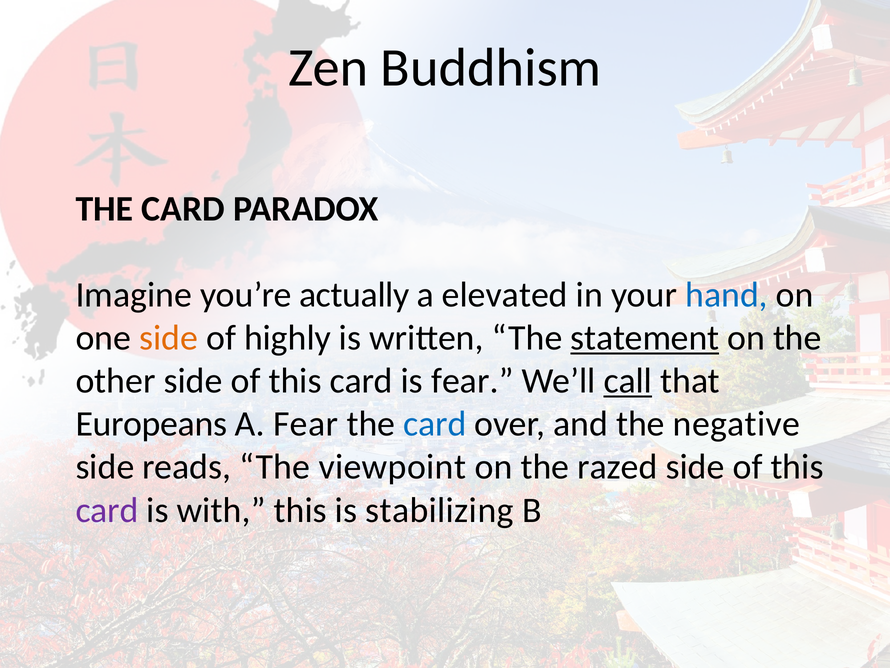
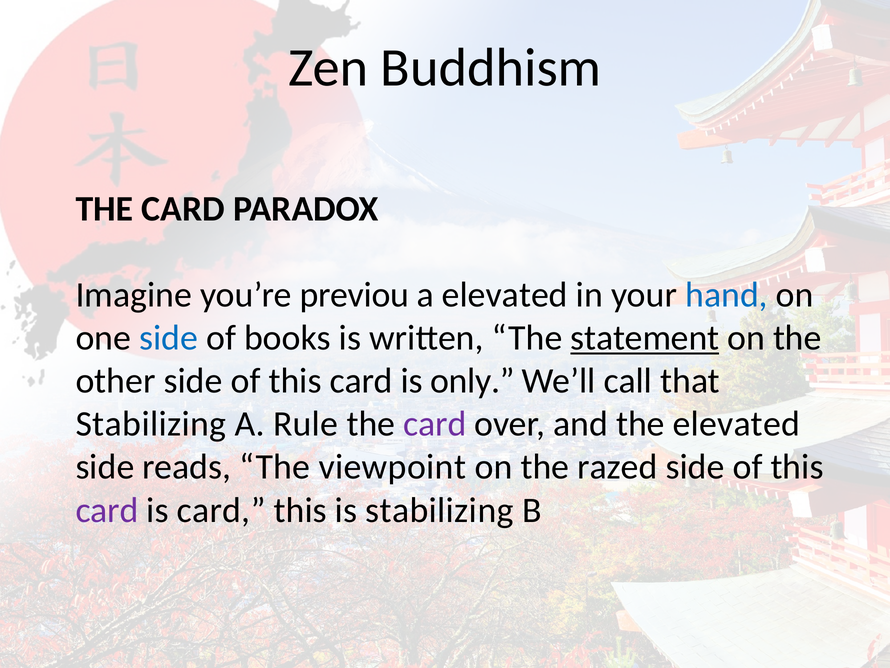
actually: actually -> previou (354, 295)
side colour: orange -> blue (169, 338)
highly: highly -> books (287, 338)
is fear: fear -> only (473, 381)
call underline: present -> none (628, 381)
Europeans: Europeans -> Stabilizing (151, 424)
A Fear: Fear -> Rule (306, 424)
card colour: blue -> purple (435, 424)
the negative: negative -> elevated (736, 424)
is with: with -> card (221, 510)
